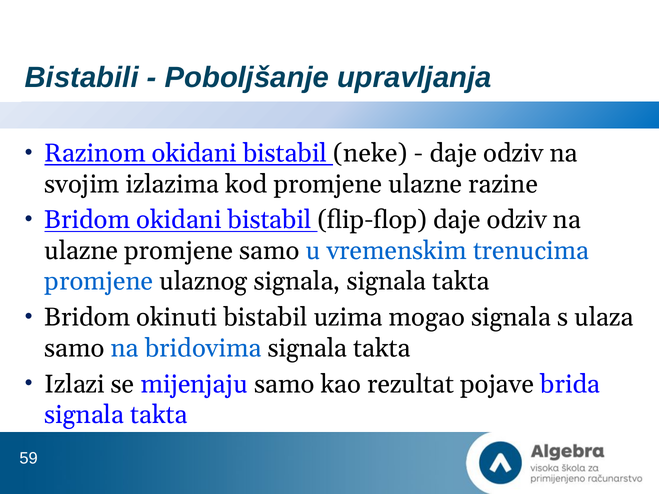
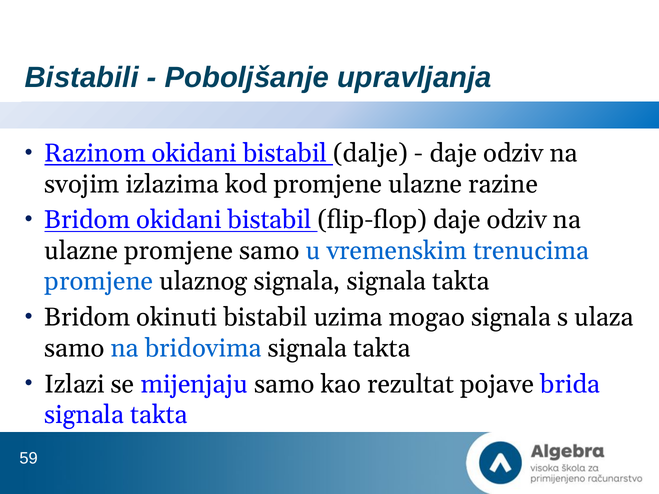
neke: neke -> dalje (370, 153)
